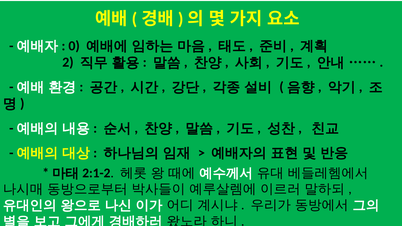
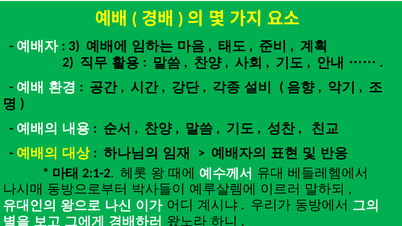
0: 0 -> 3 (74, 46)
